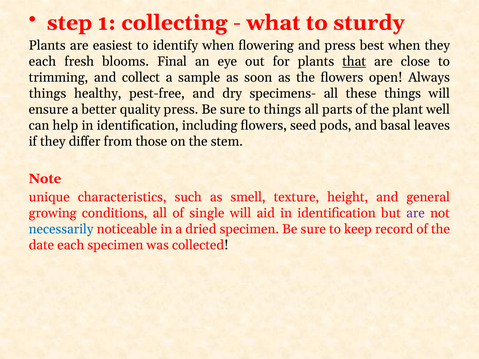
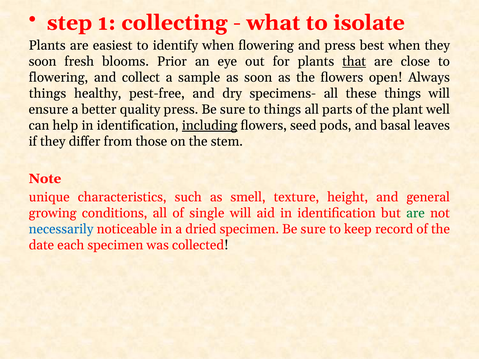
sturdy: sturdy -> isolate (369, 23)
each: each -> soon (43, 62)
Final: Final -> Prior (172, 62)
trimming: trimming -> flowering (58, 78)
including underline: none -> present (210, 126)
are colour: purple -> green (415, 213)
